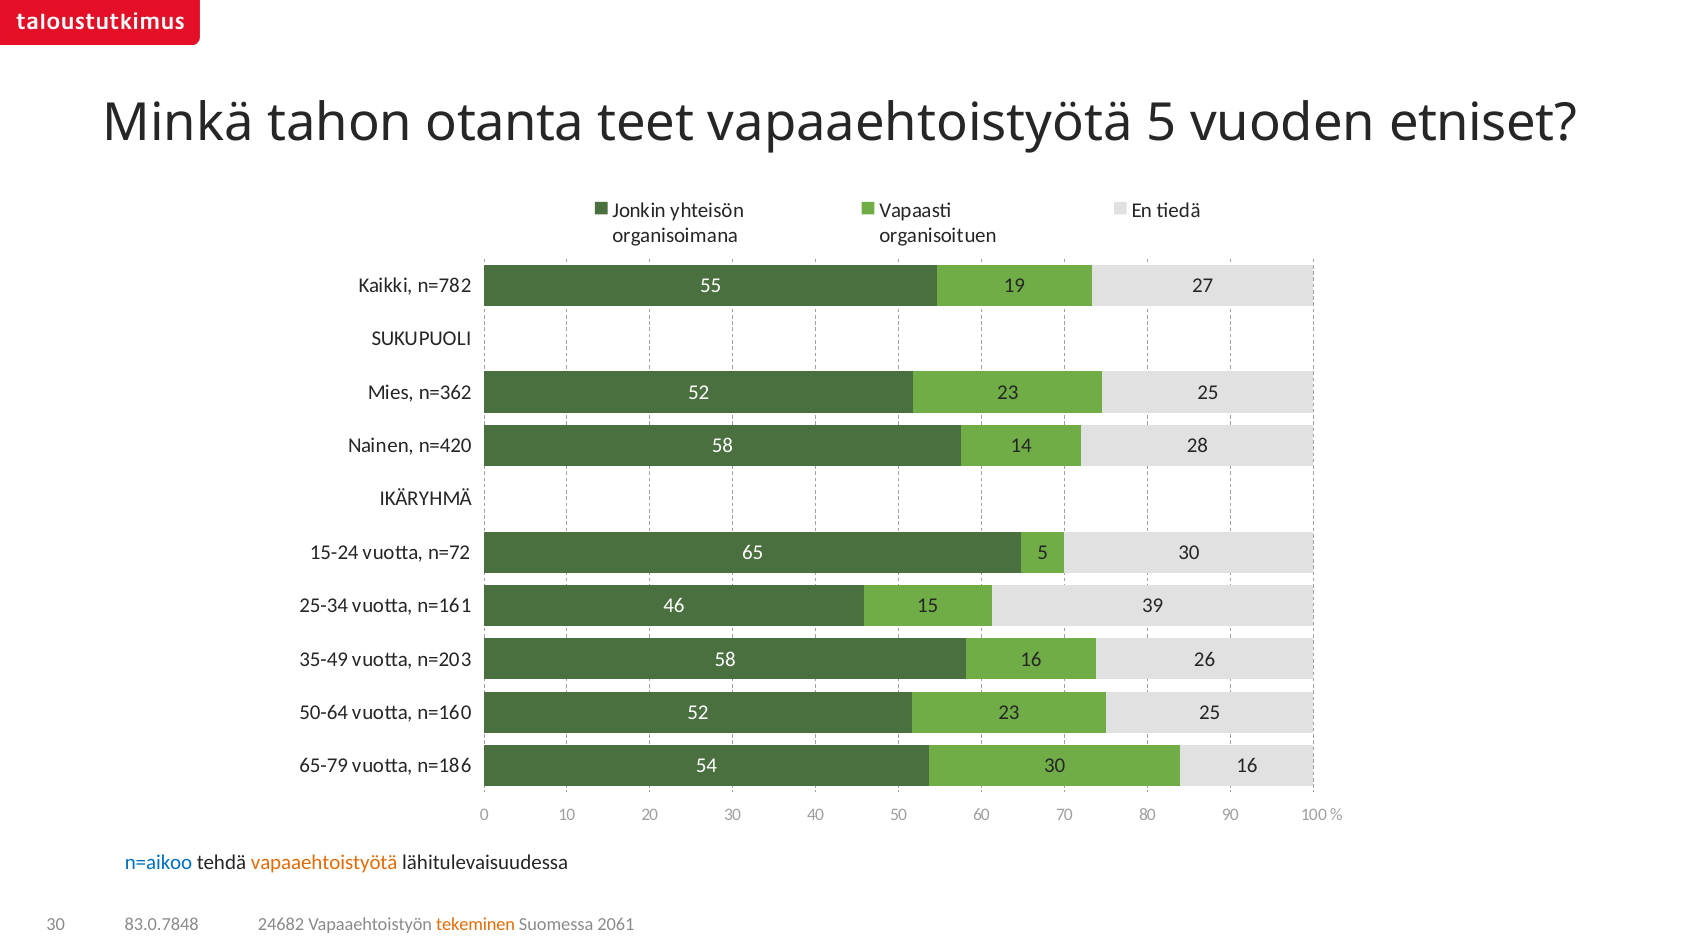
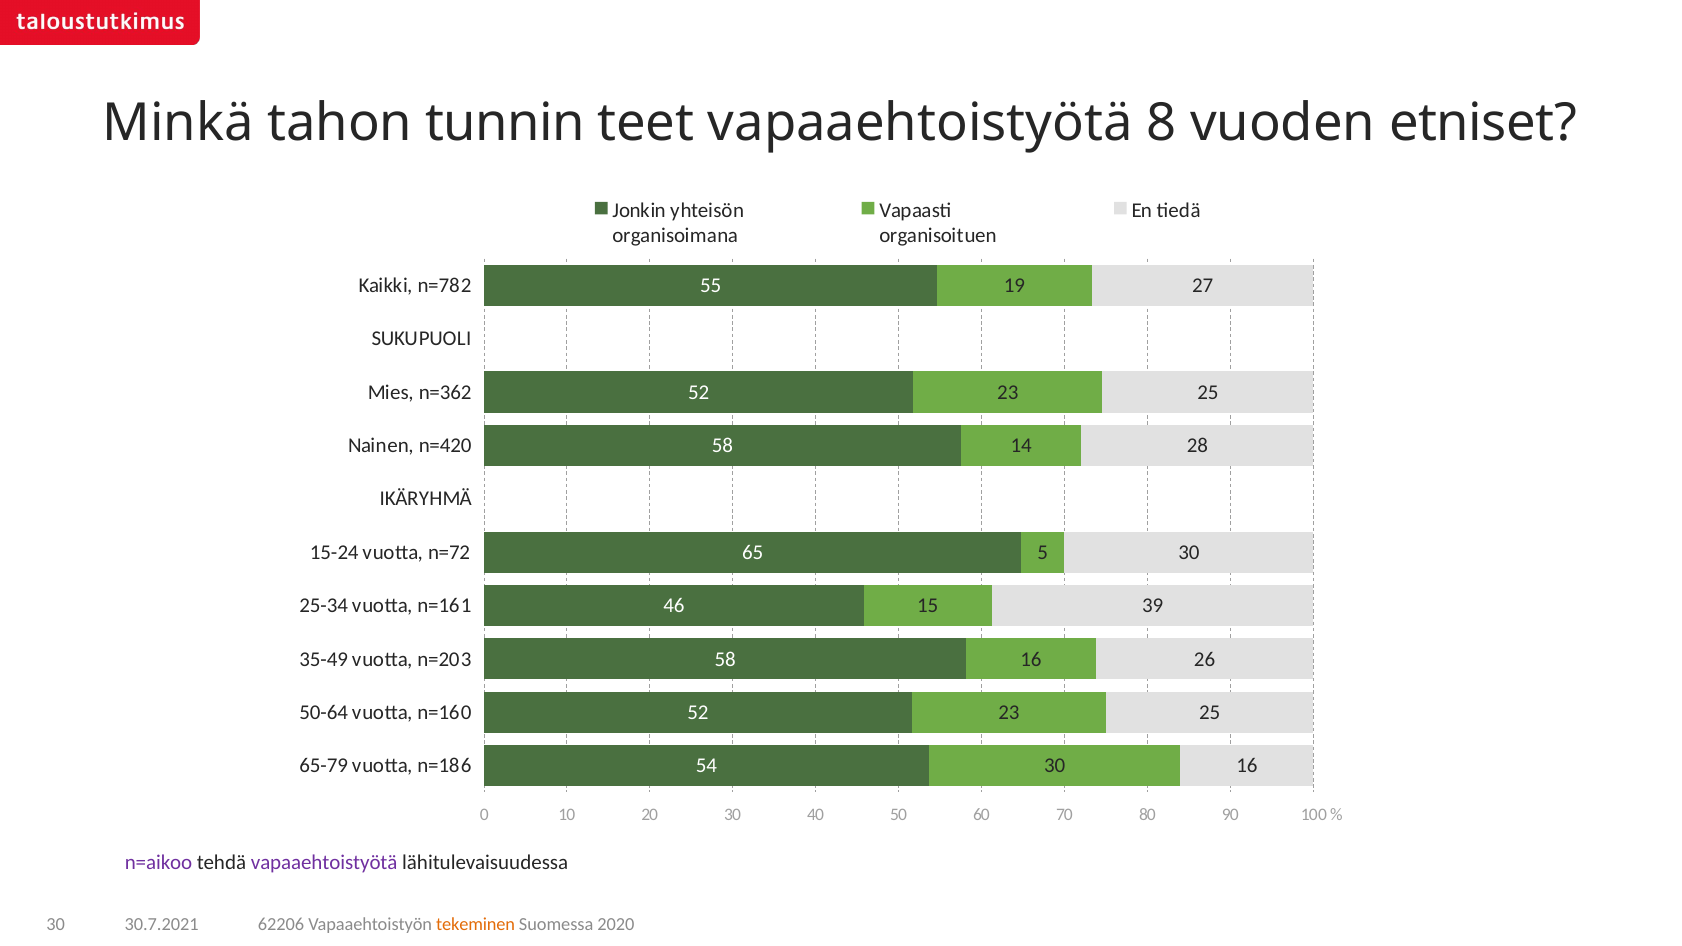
otanta: otanta -> tunnin (505, 123)
vapaaehtoistyötä 5: 5 -> 8 (1161, 123)
n=aikoo colour: blue -> purple (159, 862)
vapaaehtoistyötä colour: orange -> purple (324, 862)
83.0.7848: 83.0.7848 -> 30.7.2021 (162, 925)
24682: 24682 -> 62206 (281, 924)
2061: 2061 -> 2020 (616, 924)
